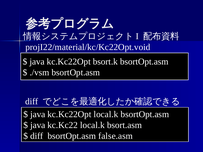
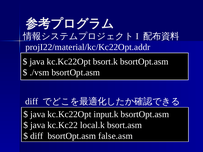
projI22/material/kc/Kc22Opt.void: projI22/material/kc/Kc22Opt.void -> projI22/material/kc/Kc22Opt.addr (88, 47)
kc.Kc22Opt local.k: local.k -> input.k (106, 115)
